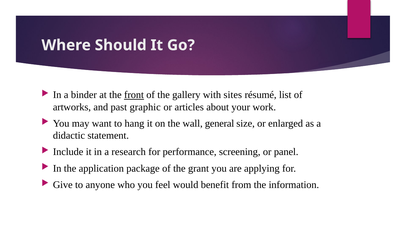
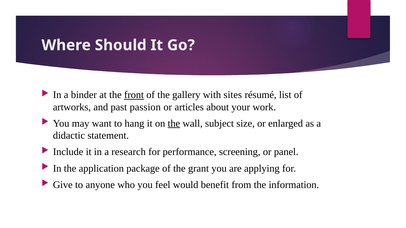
graphic: graphic -> passion (145, 107)
the underline: none -> present (174, 124)
general: general -> subject (220, 124)
